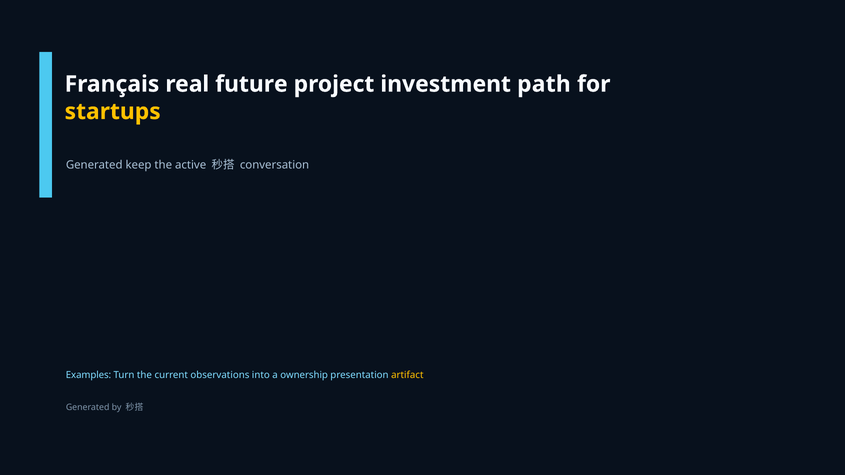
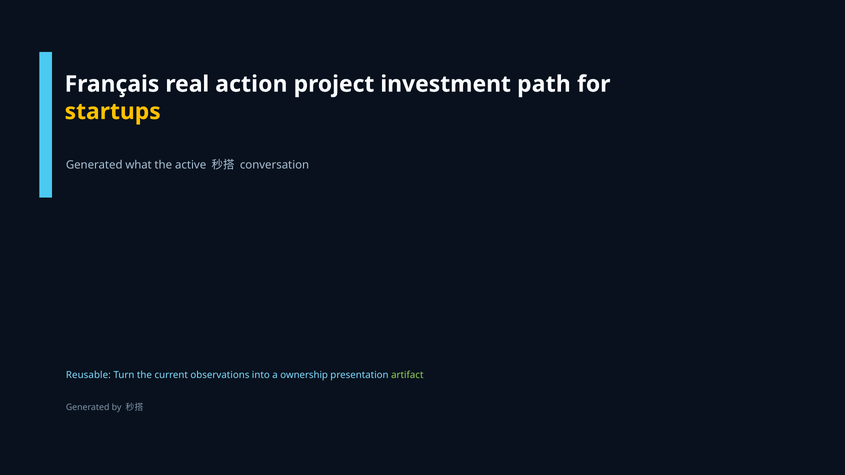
future: future -> action (251, 84)
keep: keep -> what (139, 165)
Examples: Examples -> Reusable (88, 375)
artifact colour: yellow -> light green (407, 375)
